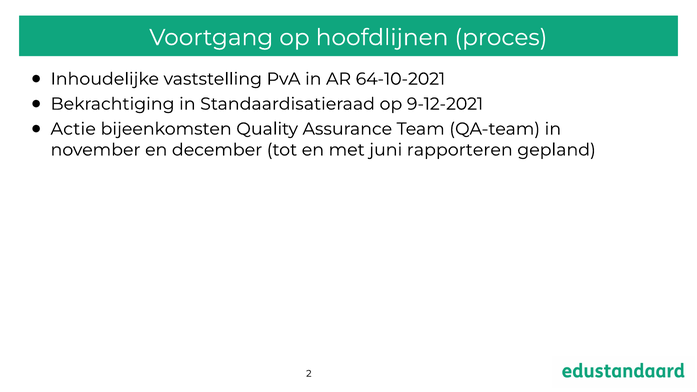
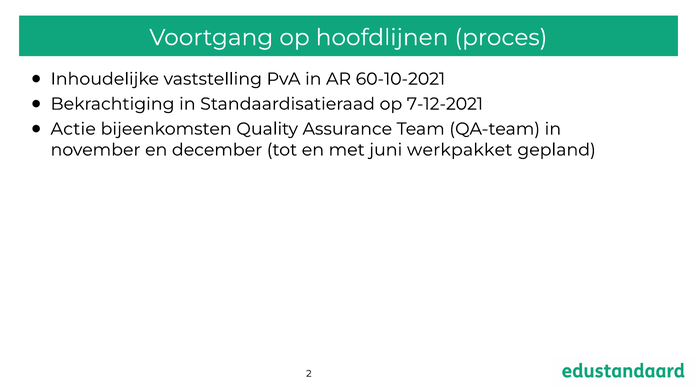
64-10-2021: 64-10-2021 -> 60-10-2021 (400, 79)
9-12-2021: 9-12-2021 -> 7-12-2021 (445, 104)
rapporteren: rapporteren -> werkpakket (460, 150)
